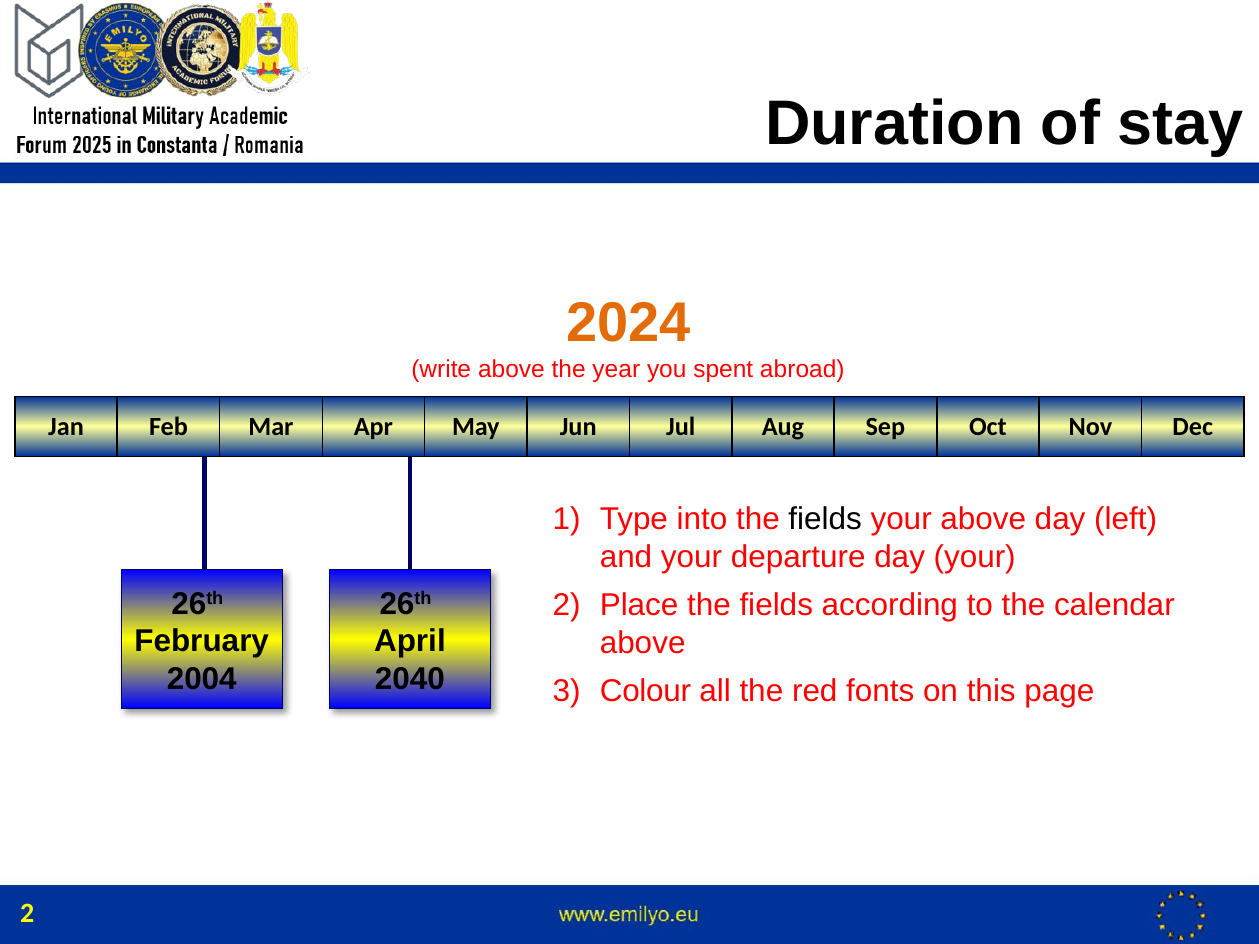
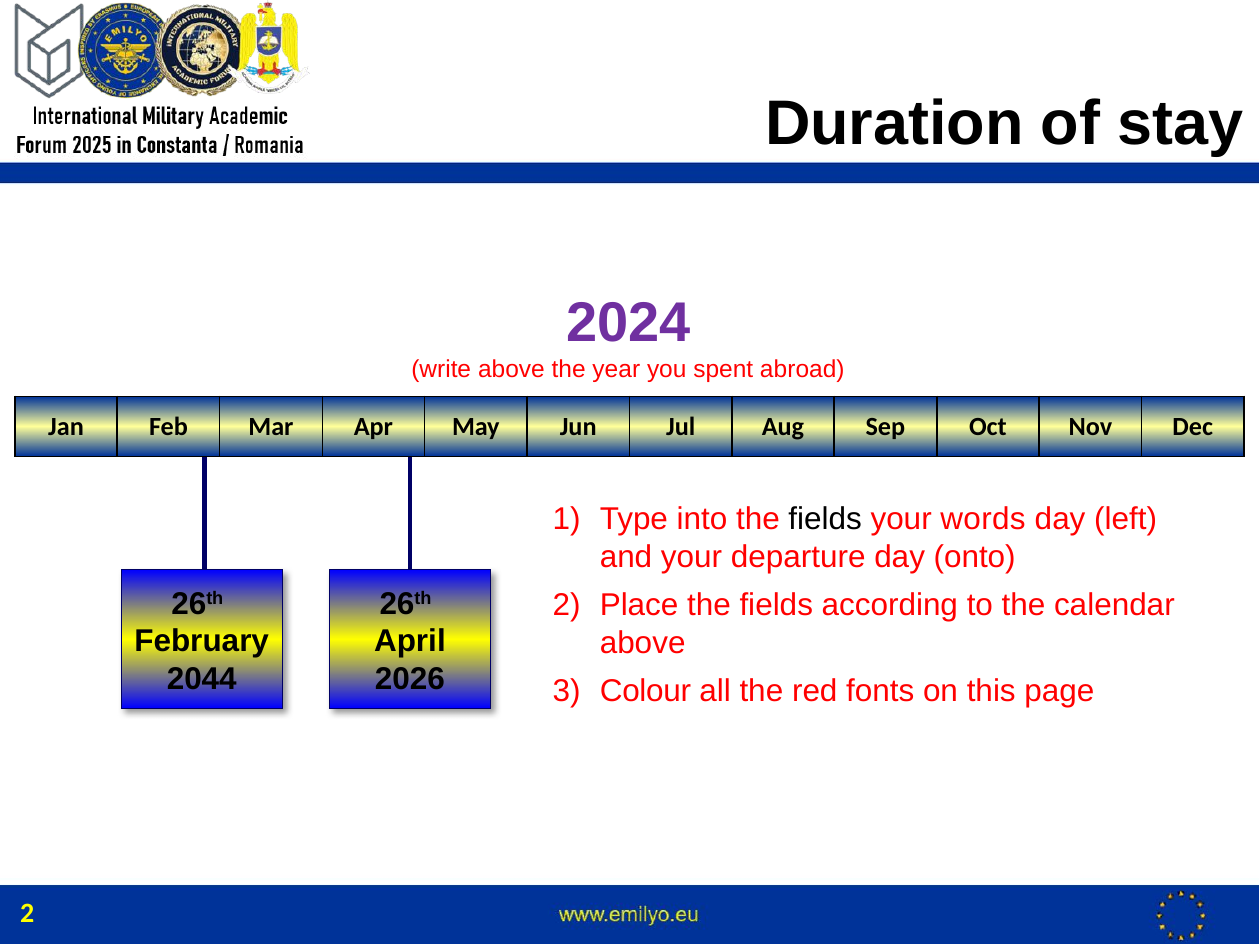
2024 colour: orange -> purple (628, 323)
your above: above -> words (983, 519)
day your: your -> onto (975, 557)
2004: 2004 -> 2044 (202, 679)
2040: 2040 -> 2026 (410, 679)
